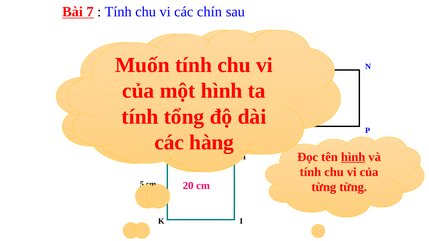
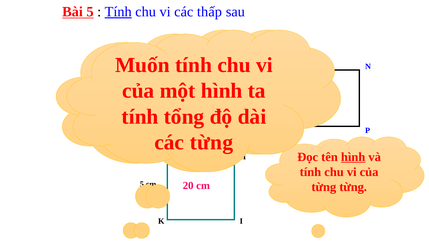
Bài 7: 7 -> 5 (90, 12)
Tính underline: none -> present (118, 12)
chín: chín -> thấp (209, 12)
hàng: hàng -> từng (211, 143)
